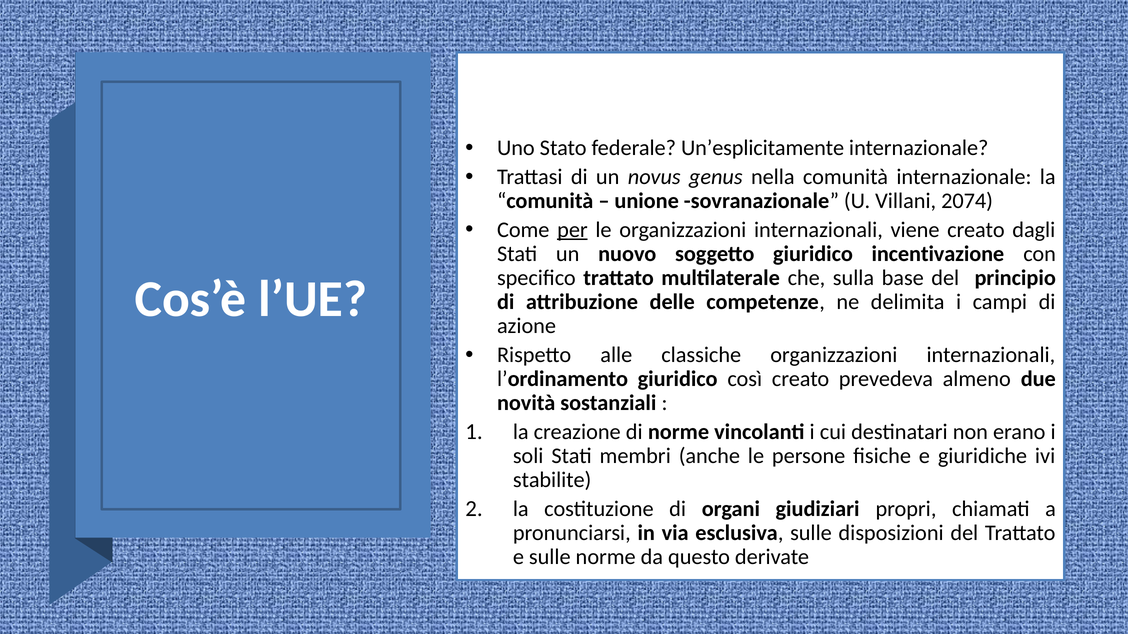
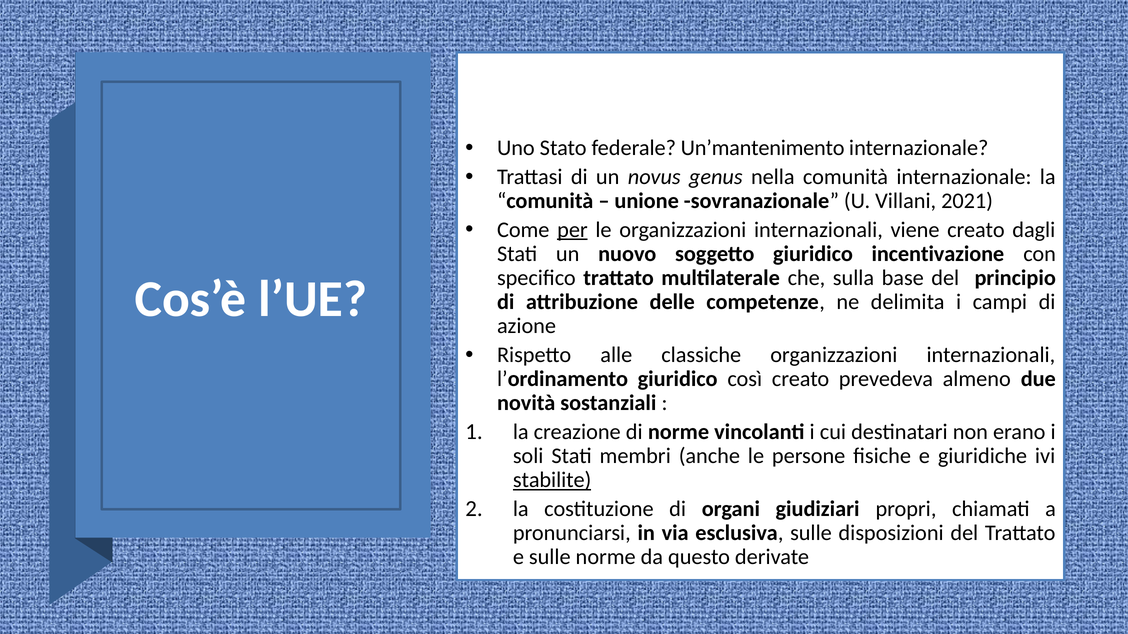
Un’esplicitamente: Un’esplicitamente -> Un’mantenimento (763, 148)
2074: 2074 -> 2021 (967, 201)
stabilite underline: none -> present (552, 480)
